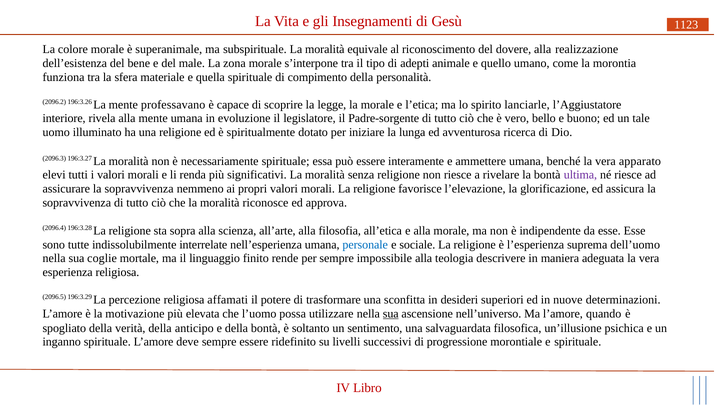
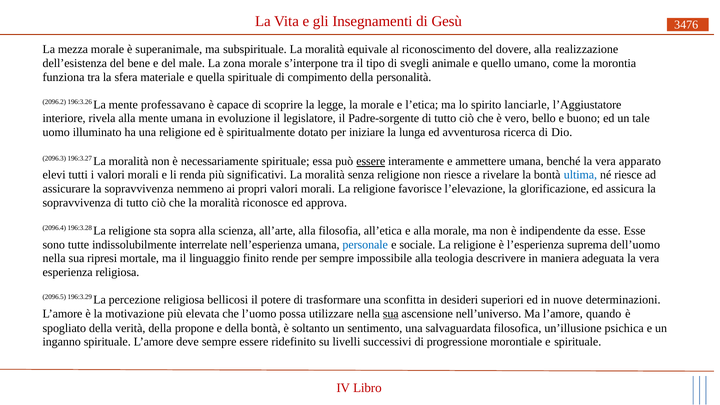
1123: 1123 -> 3476 (686, 25)
colore: colore -> mezza (73, 49)
adepti: adepti -> svegli (415, 64)
essere underline: none -> present (371, 161)
ultima colour: purple -> blue (580, 175)
coglie: coglie -> ripresi (102, 259)
affamati: affamati -> bellicosi (228, 300)
anticipo: anticipo -> propone (194, 329)
